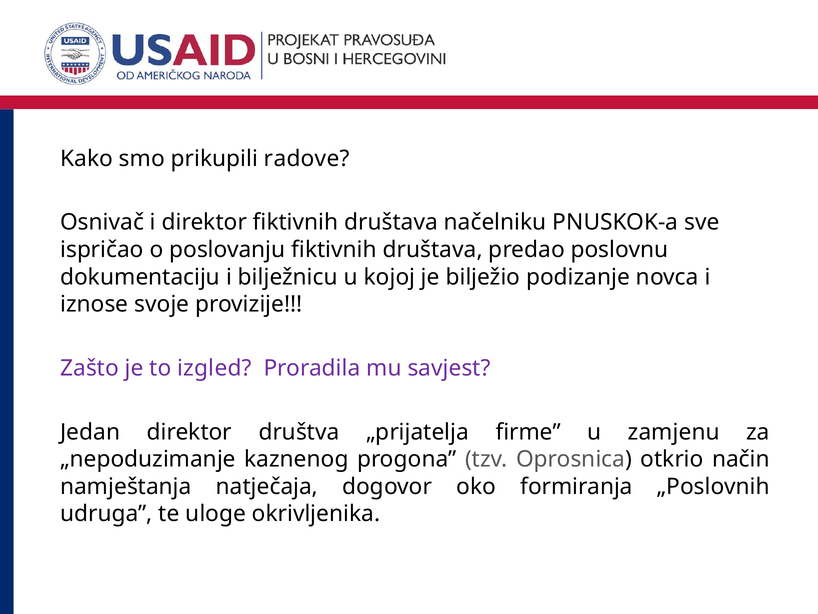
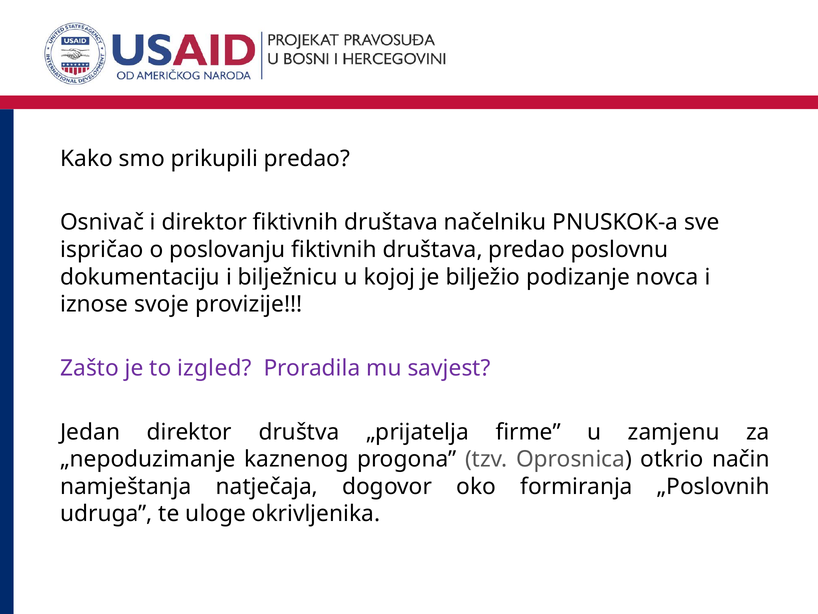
prikupili radove: radove -> predao (307, 159)
